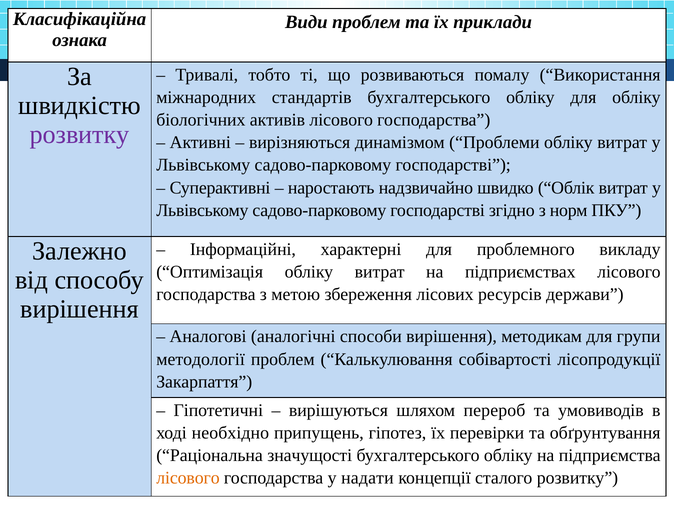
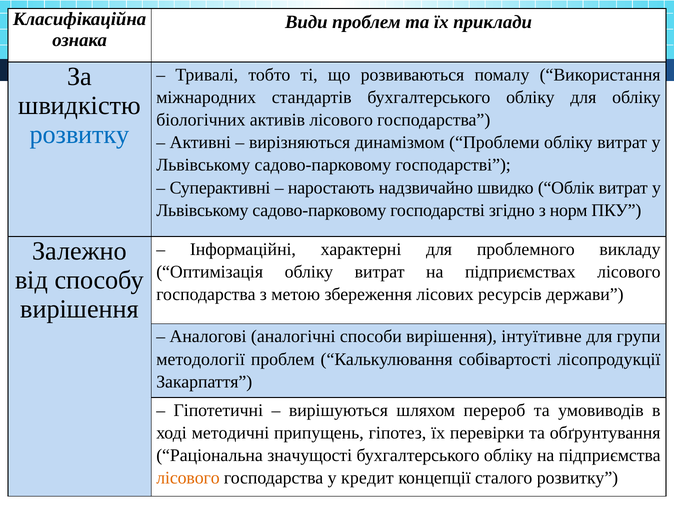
розвитку colour: purple -> blue (80, 135)
методикам: методикам -> інтуїтивне (542, 337)
необхідно: необхідно -> методичні (230, 433)
надати: надати -> кредит (367, 479)
